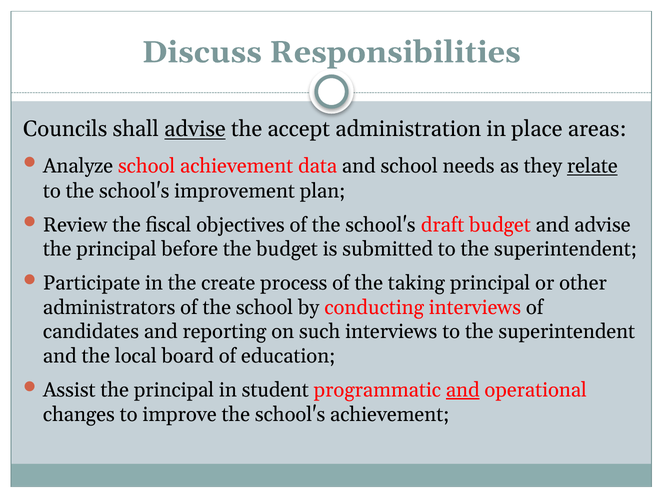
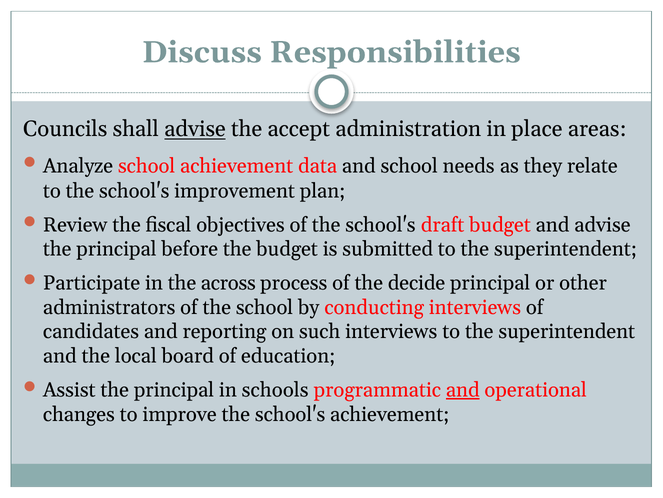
relate underline: present -> none (592, 166)
create: create -> across (228, 283)
taking: taking -> decide (417, 283)
student: student -> schools (275, 389)
